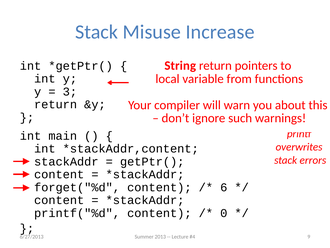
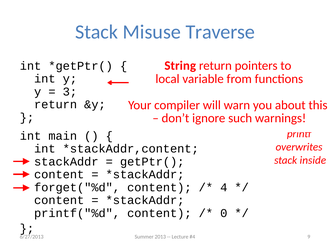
Increase: Increase -> Traverse (220, 32)
errors: errors -> inside (313, 160)
6: 6 -> 4 (224, 187)
